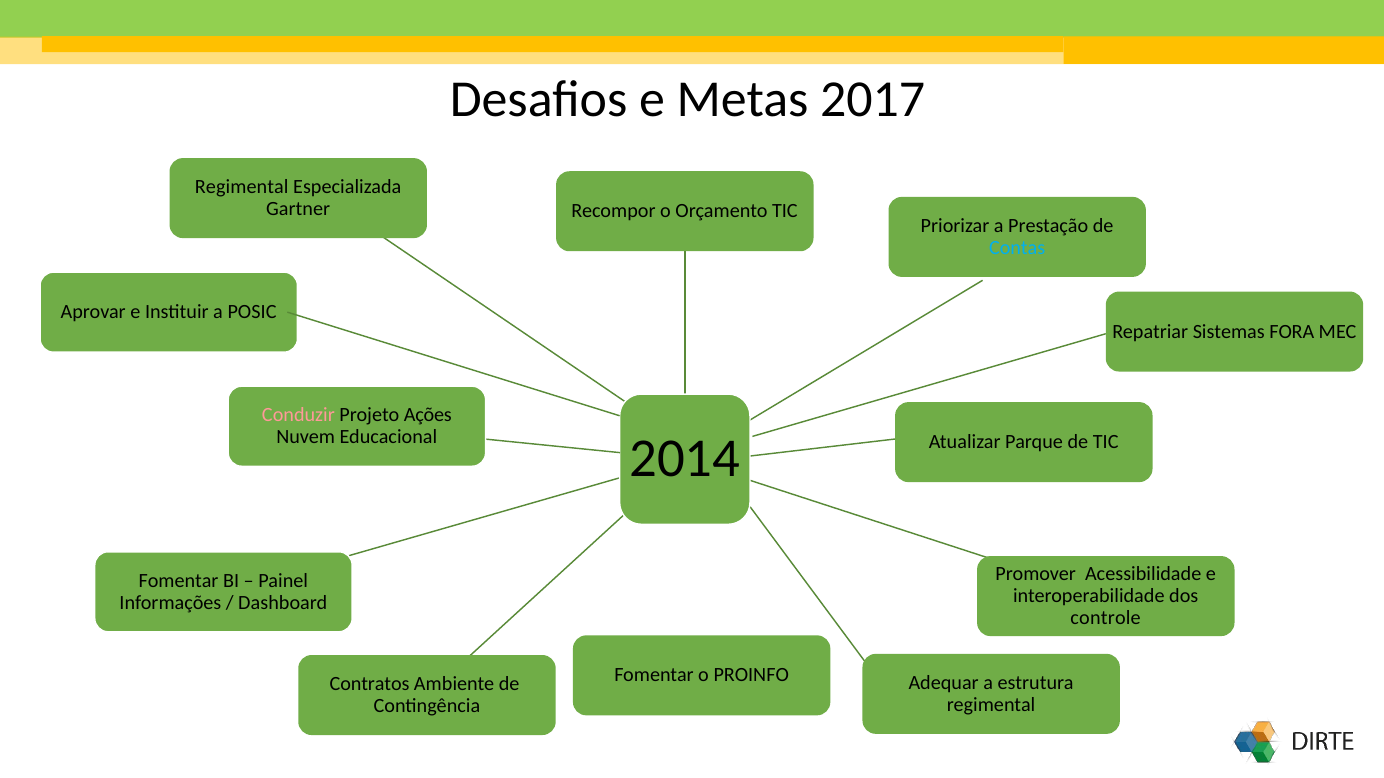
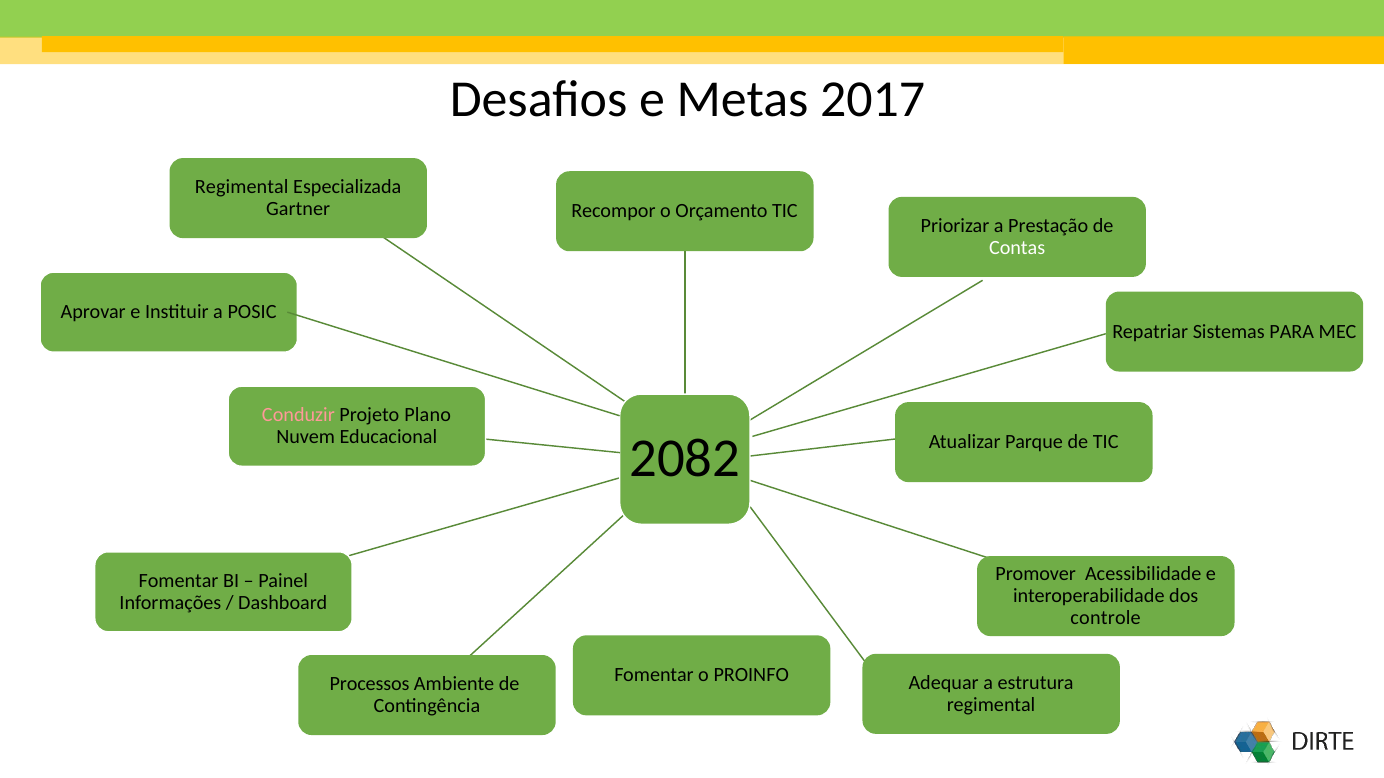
Contas colour: light blue -> white (1017, 248)
FORA: FORA -> PARA (1292, 332)
Ações: Ações -> Plano (428, 415)
2014: 2014 -> 2082 (685, 459)
Contratos: Contratos -> Processos (370, 684)
